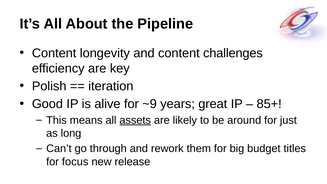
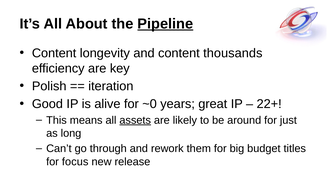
Pipeline underline: none -> present (165, 24)
challenges: challenges -> thousands (233, 53)
~9: ~9 -> ~0 (150, 104)
85+: 85+ -> 22+ (269, 104)
